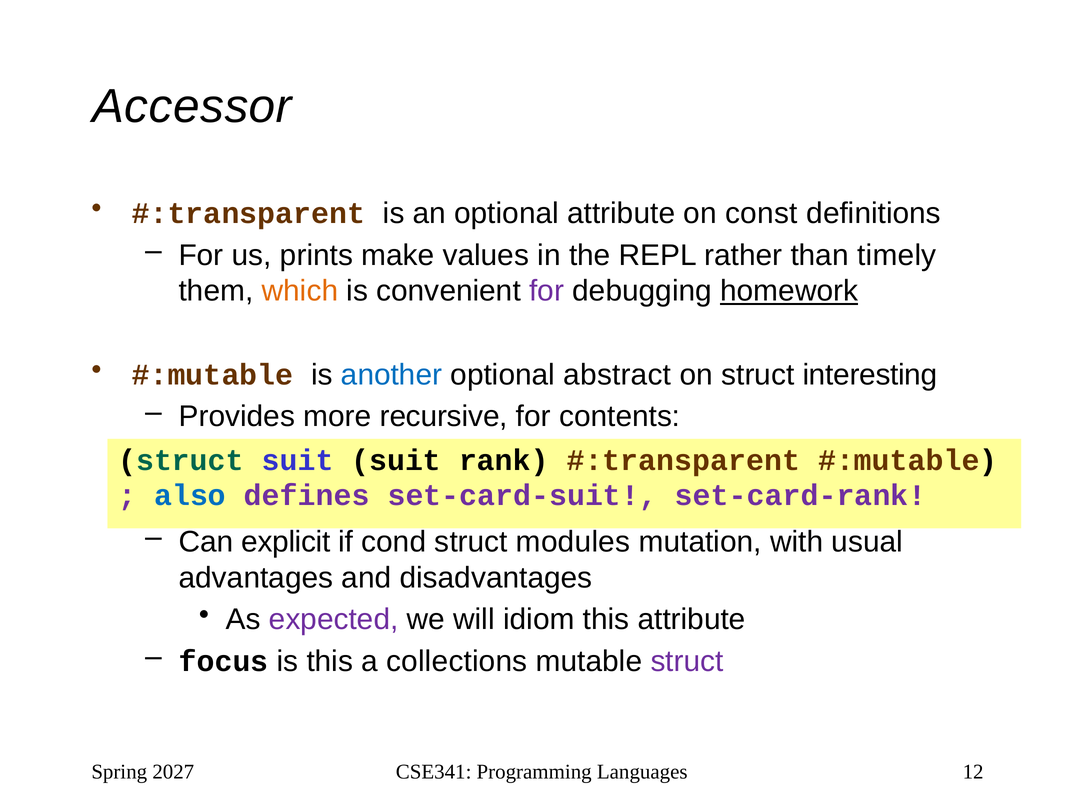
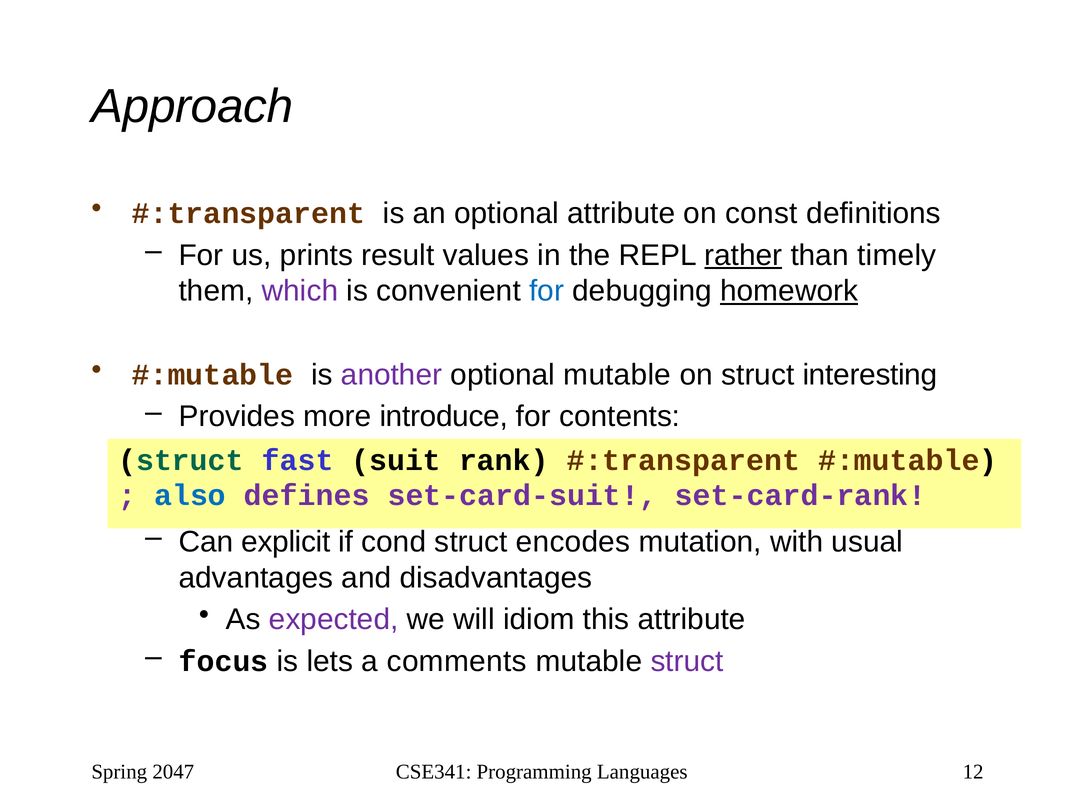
Accessor: Accessor -> Approach (192, 106)
make: make -> result (398, 255)
rather underline: none -> present (743, 255)
which colour: orange -> purple (300, 291)
for colour: purple -> blue (547, 291)
another colour: blue -> purple (392, 375)
optional abstract: abstract -> mutable (617, 375)
recursive: recursive -> introduce (444, 417)
struct suit: suit -> fast (298, 460)
modules: modules -> encodes (573, 542)
is this: this -> lets (330, 662)
collections: collections -> comments (457, 662)
2027: 2027 -> 2047 (173, 772)
